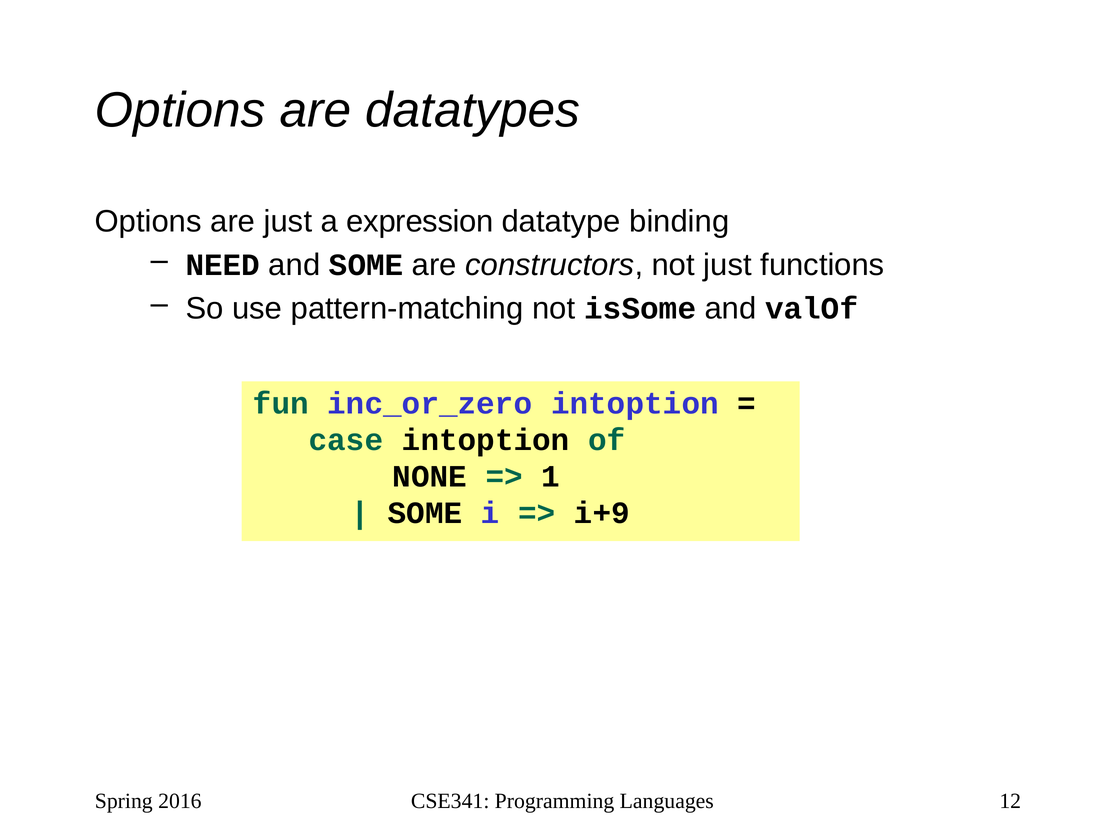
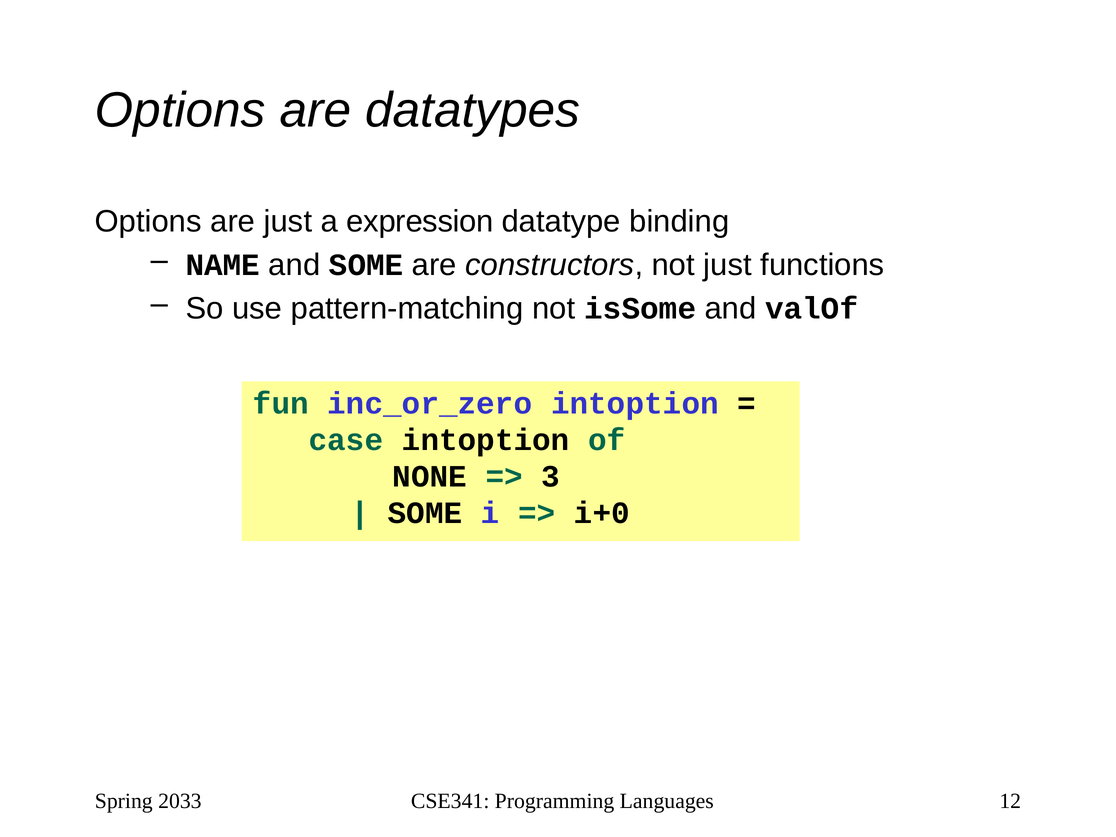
NEED: NEED -> NAME (223, 265)
1: 1 -> 3 (551, 477)
i+9: i+9 -> i+0 (602, 513)
2016: 2016 -> 2033 (180, 801)
